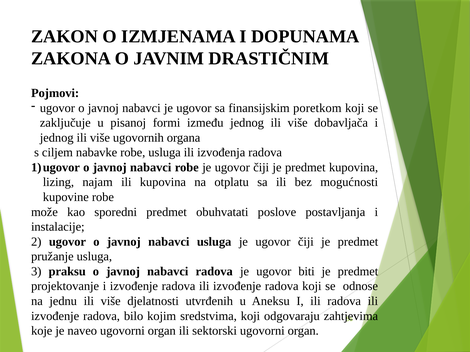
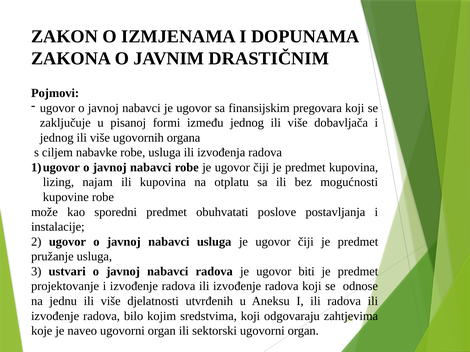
poretkom: poretkom -> pregovara (317, 108)
praksu: praksu -> ustvari (67, 272)
